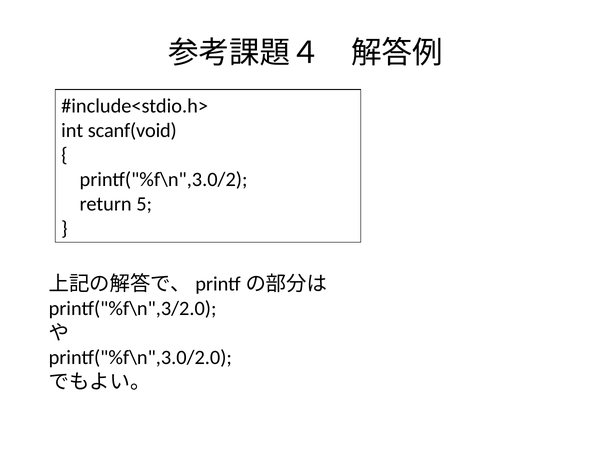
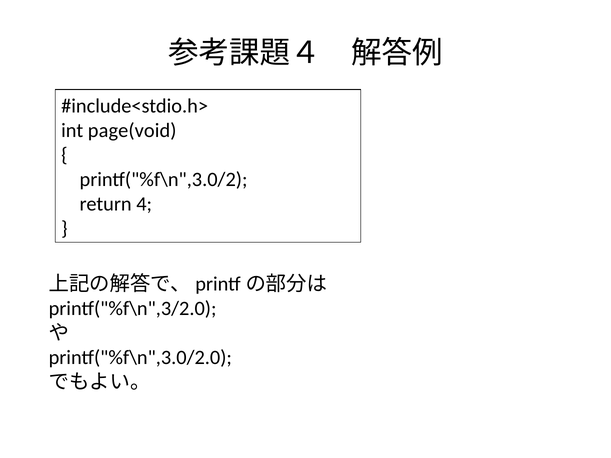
scanf(void: scanf(void -> page(void (132, 131)
5: 5 -> 4 (144, 204)
